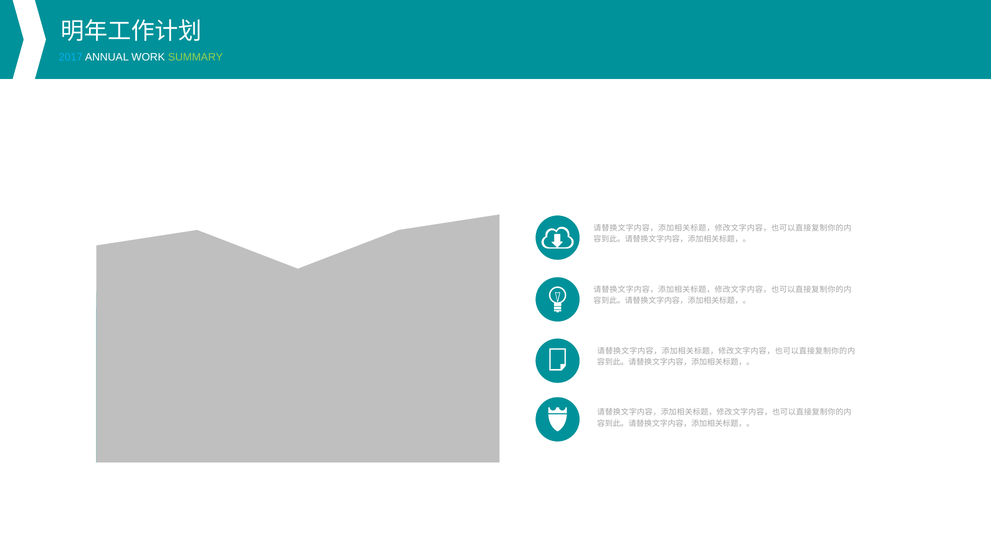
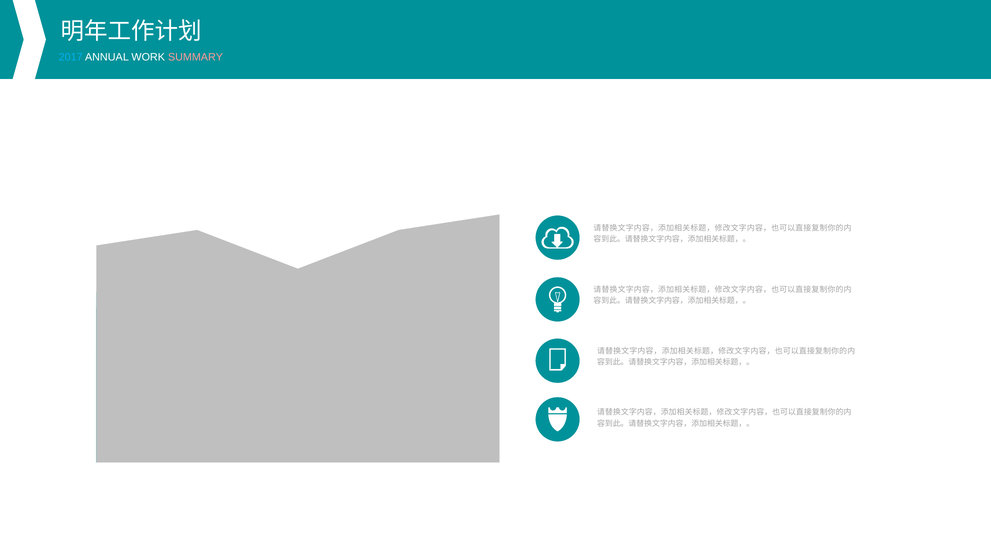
SUMMARY colour: light green -> pink (195, 57)
